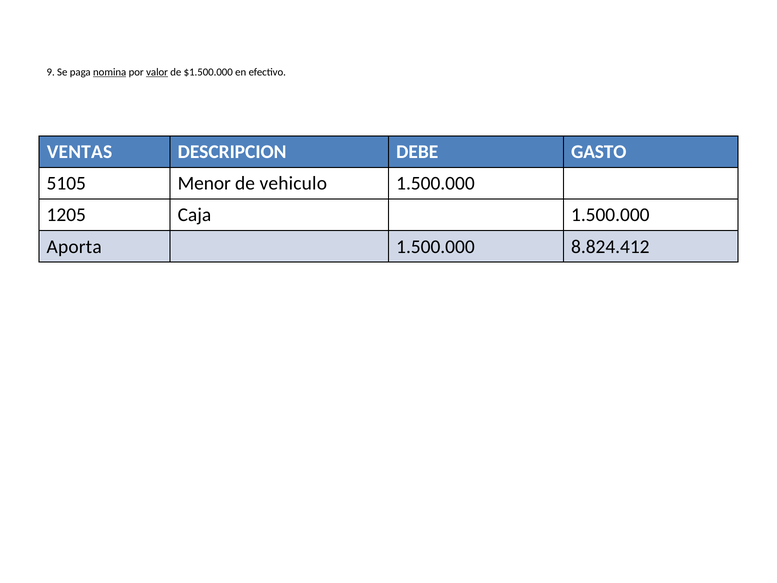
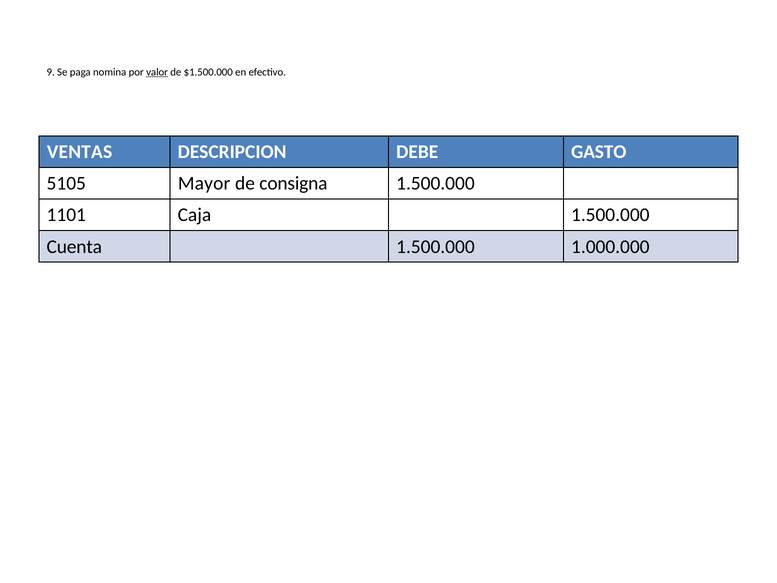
nomina underline: present -> none (110, 72)
Menor: Menor -> Mayor (204, 183)
vehiculo: vehiculo -> consigna (293, 183)
1205: 1205 -> 1101 (66, 215)
Aporta: Aporta -> Cuenta (74, 246)
8.824.412: 8.824.412 -> 1.000.000 (610, 246)
